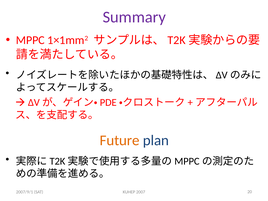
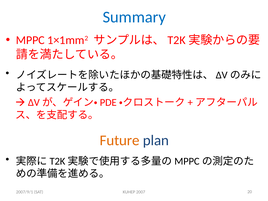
Summary colour: purple -> blue (134, 17)
